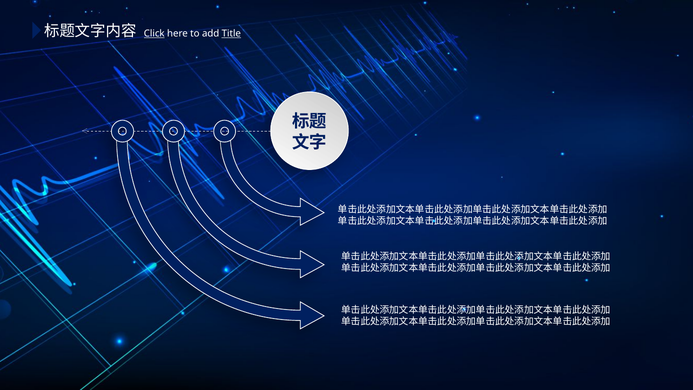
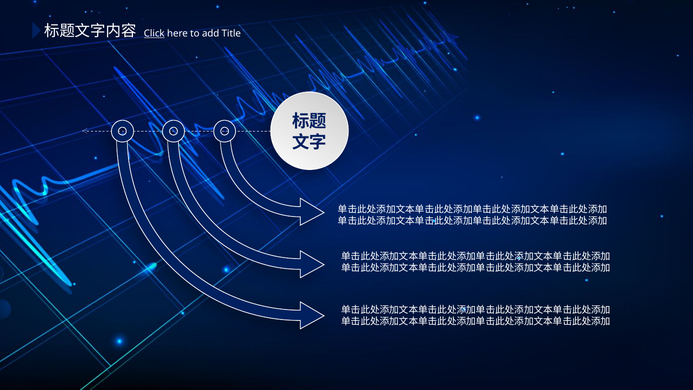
Title underline: present -> none (231, 33)
